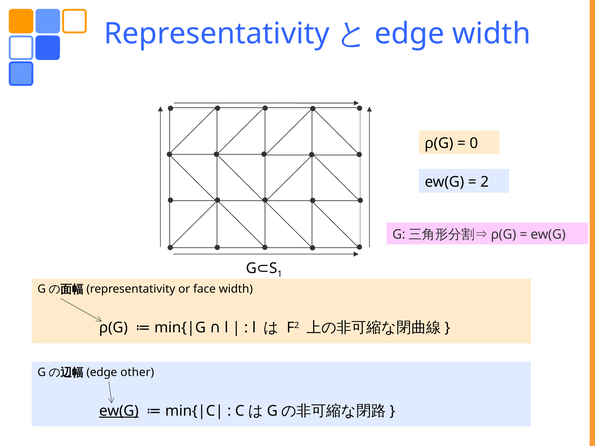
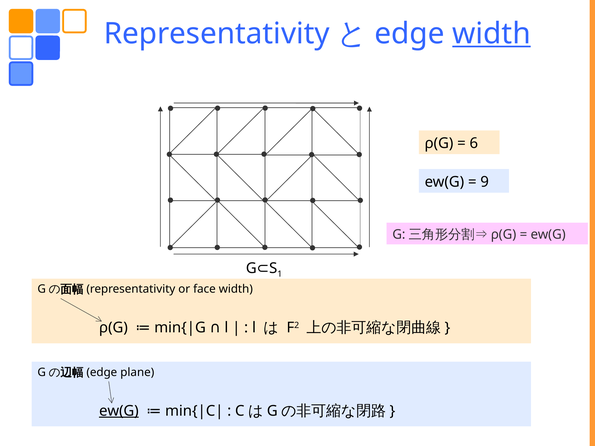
width underline: none -> present (491, 34)
0: 0 -> 6 (474, 143)
2: 2 -> 9 (485, 182)
other: other -> plane (137, 373)
